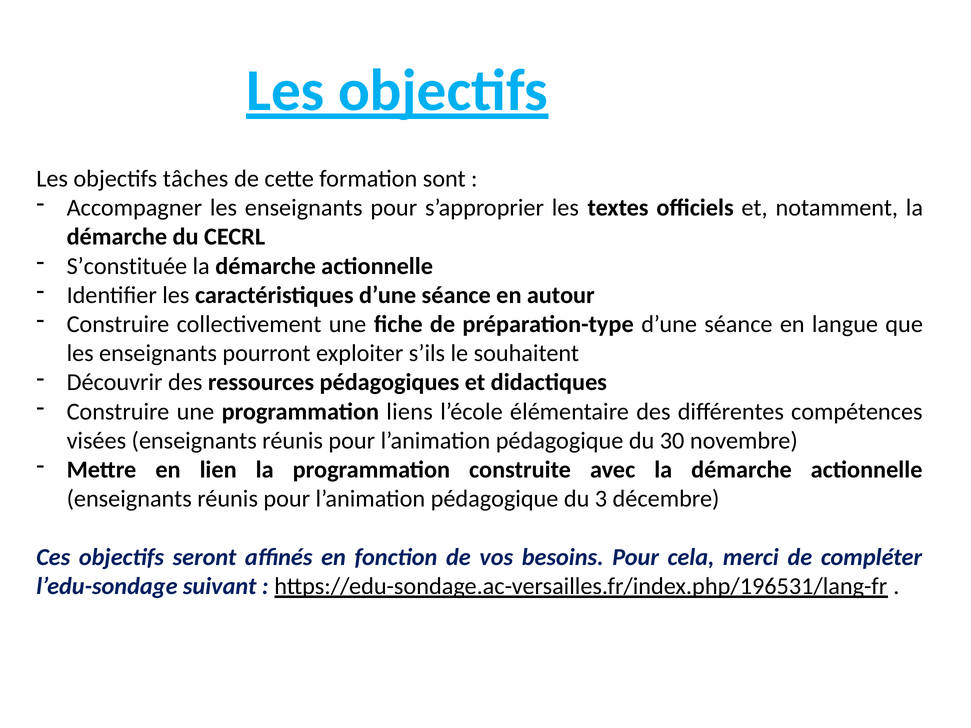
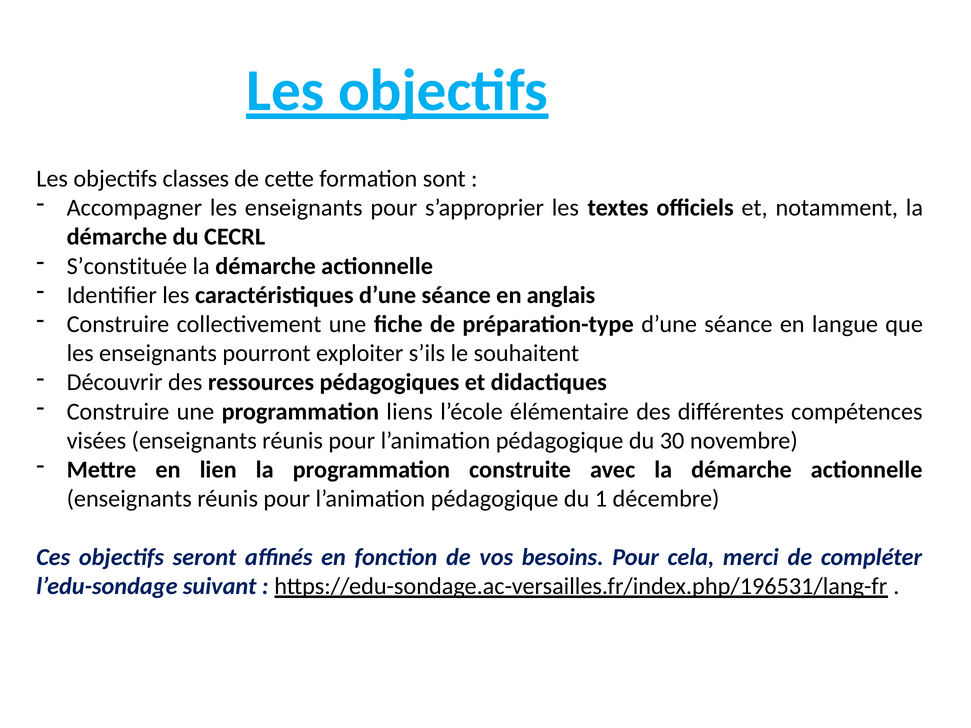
tâches: tâches -> classes (196, 179)
autour: autour -> anglais (561, 295)
3: 3 -> 1 (601, 499)
